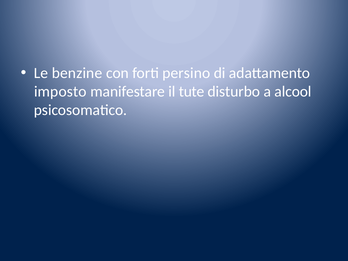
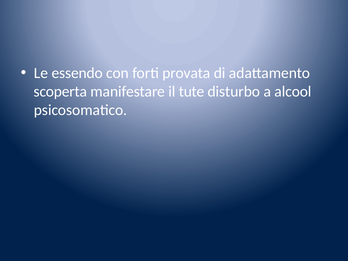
benzine: benzine -> essendo (77, 73)
persino: persino -> provata (186, 73)
imposto: imposto -> scoperta (60, 92)
